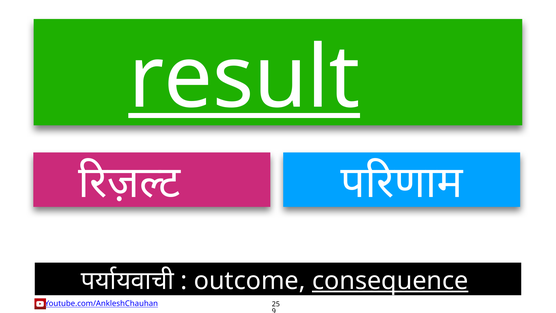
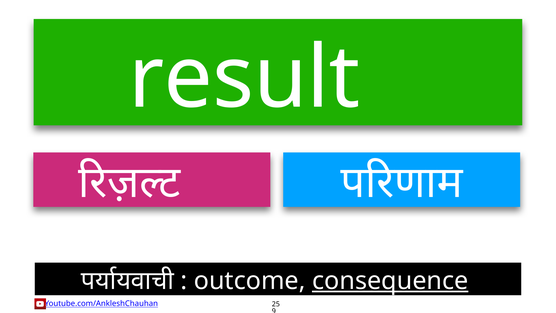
result underline: present -> none (244, 78)
